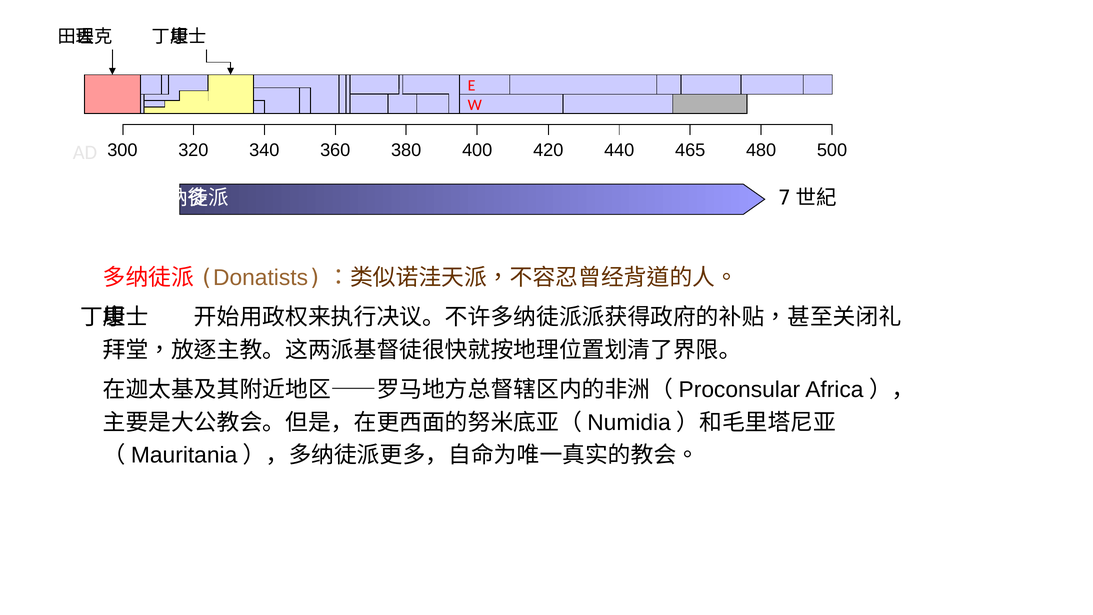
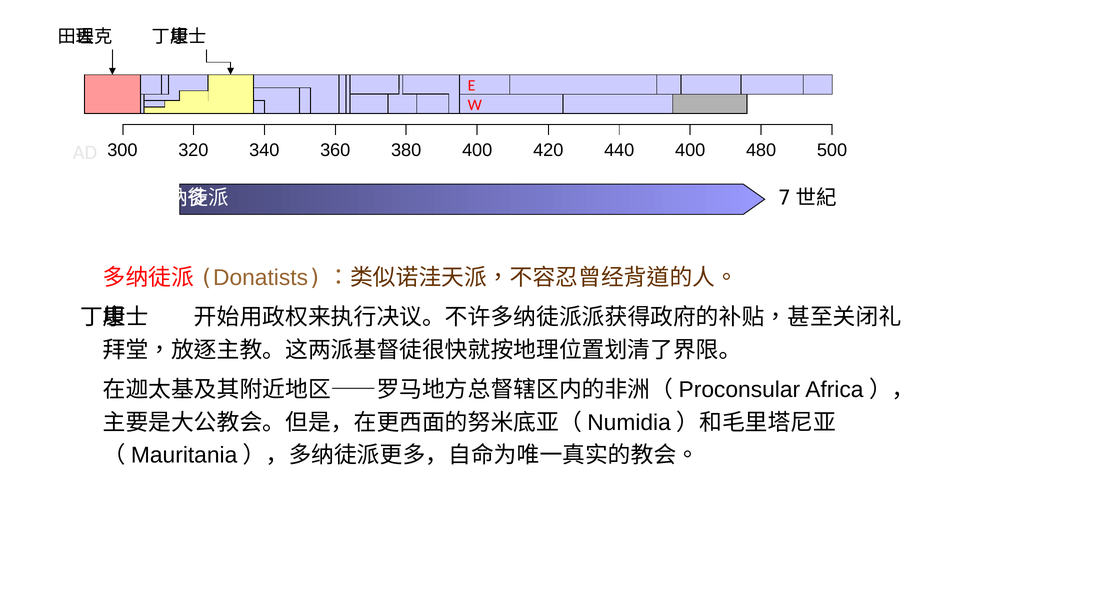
440 465: 465 -> 400 (690, 150)
